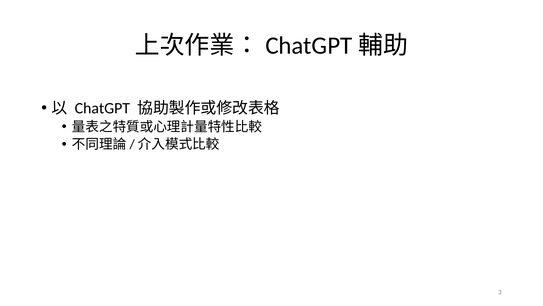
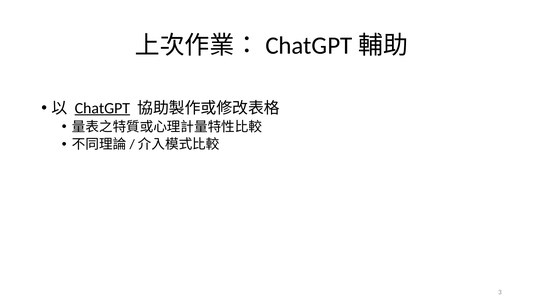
ChatGPT underline: none -> present (102, 108)
